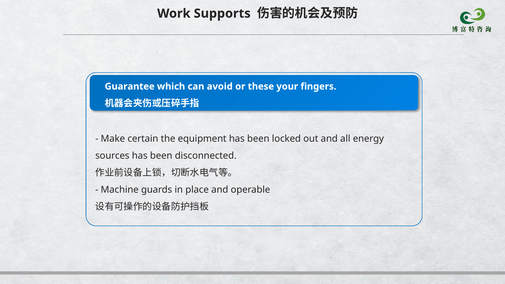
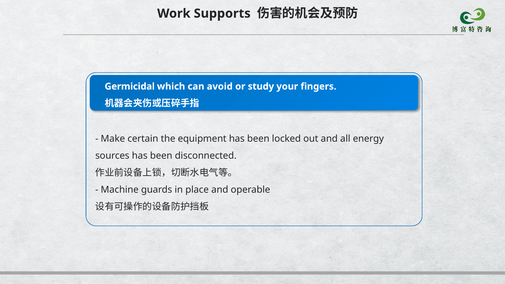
Guarantee: Guarantee -> Germicidal (130, 86)
these: these -> study (261, 86)
